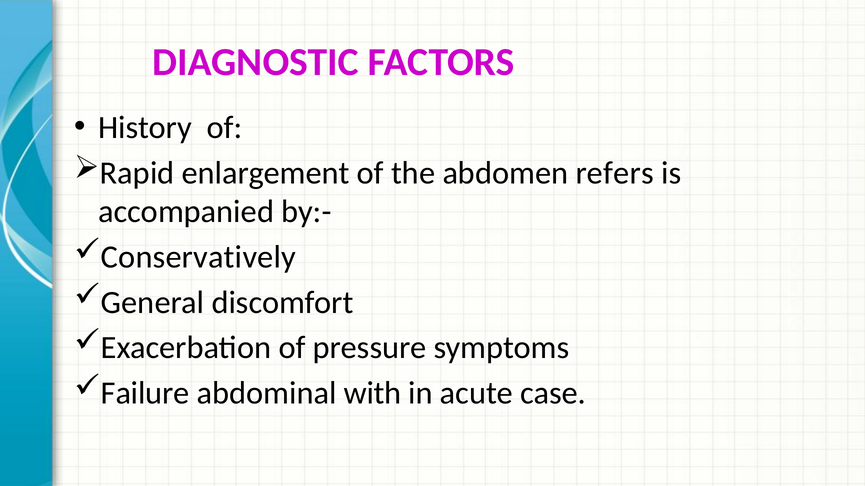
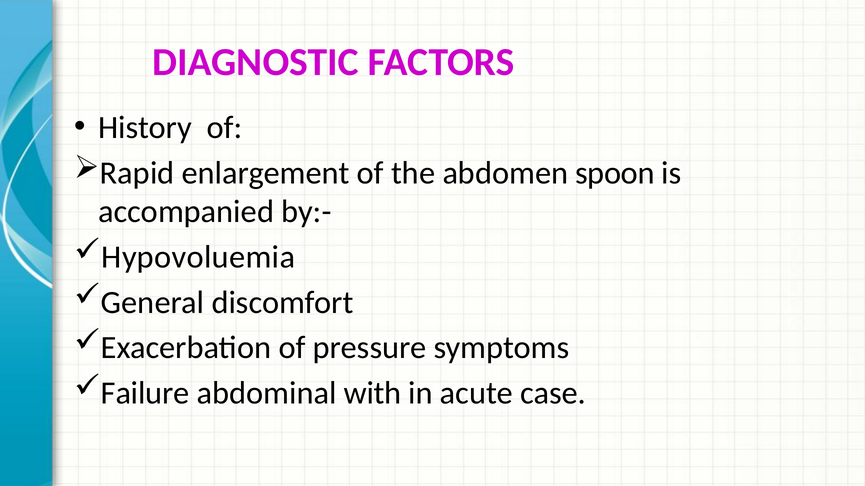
refers: refers -> spoon (615, 173)
Conservatively: Conservatively -> Hypovoluemia (198, 257)
